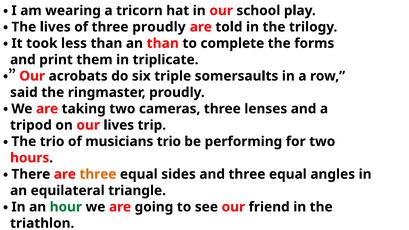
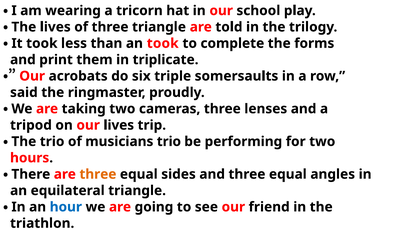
three proudly: proudly -> triangle (159, 27)
an than: than -> took (163, 43)
hour colour: green -> blue (66, 207)
